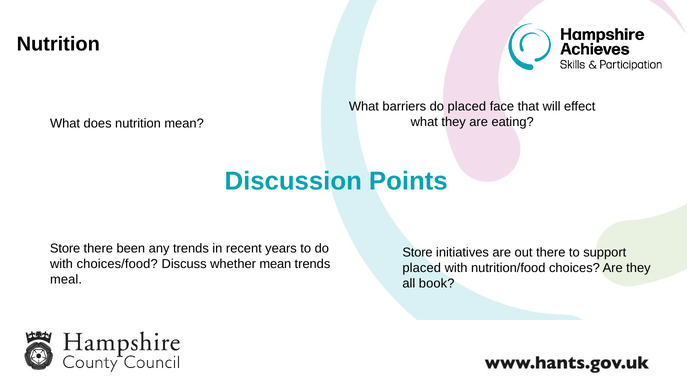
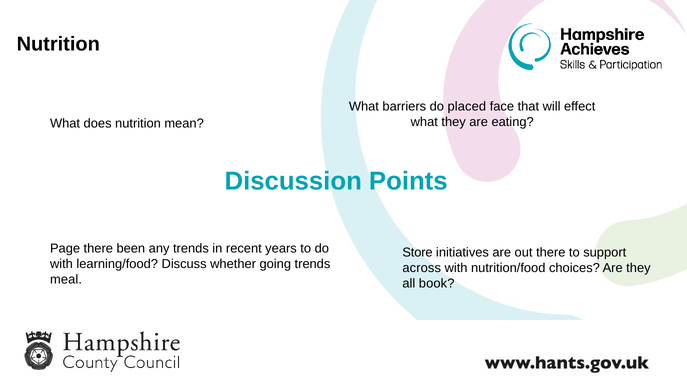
Store: Store -> Page (65, 248)
choices/food: choices/food -> learning/food (117, 264)
whether mean: mean -> going (275, 264)
placed: placed -> across (422, 268)
